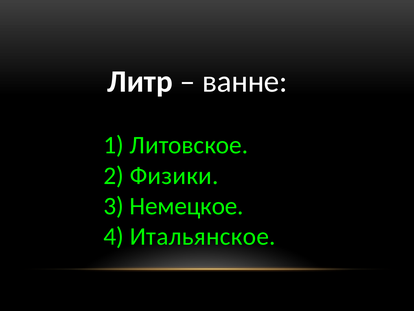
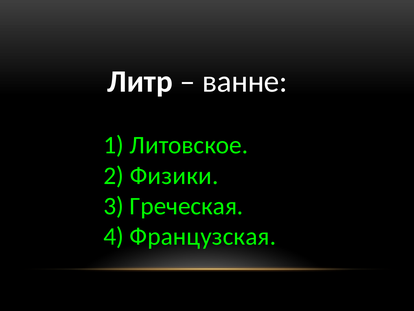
Немецкое: Немецкое -> Греческая (186, 206)
Итальянское: Итальянское -> Французская (203, 236)
